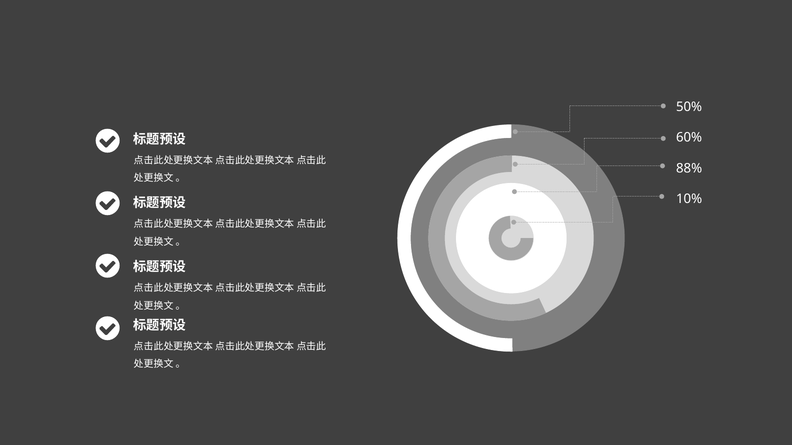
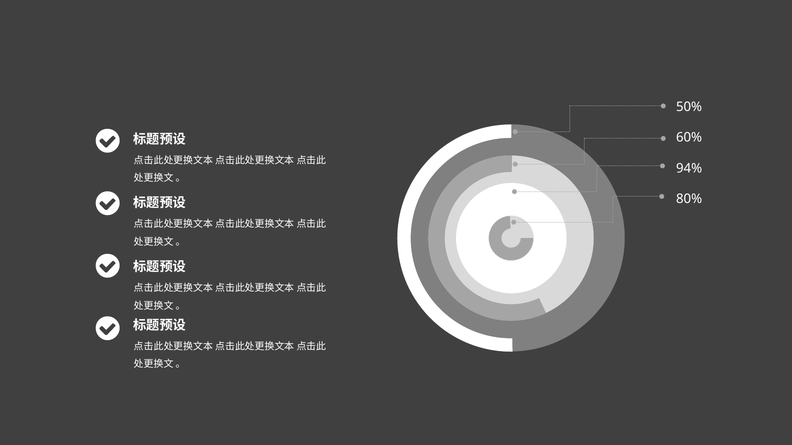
88%: 88% -> 94% (689, 169)
10%: 10% -> 80% (689, 199)
